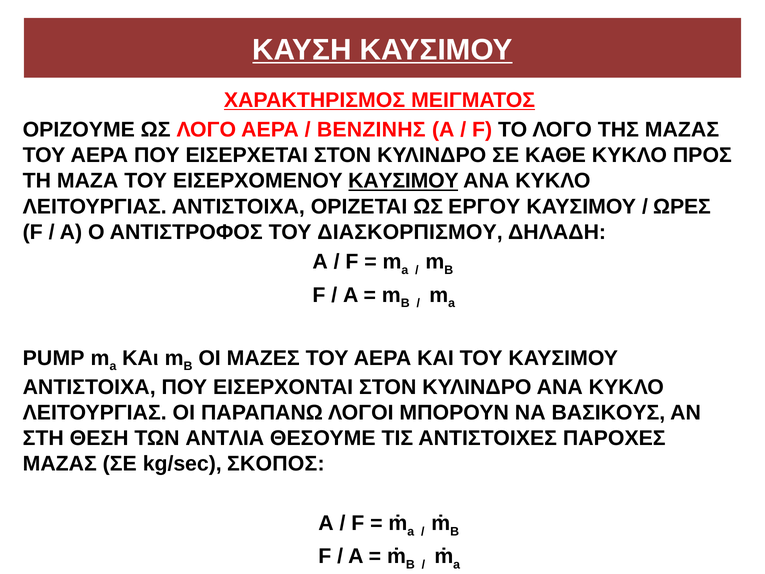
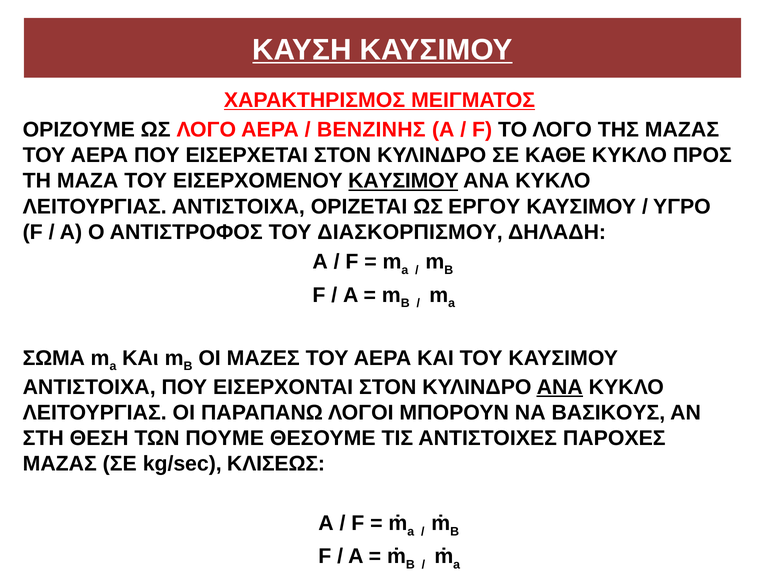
ΩΡΕΣ: ΩΡΕΣ -> ΥΓΡΟ (682, 206)
ΡUMΡ: ΡUMΡ -> ΣΩΜΑ (54, 358)
ΑΝΑ underline: none -> present (560, 387)
ΑΝΤΛΙA: ΑΝΤΛΙA -> ΠΟΥΜΕ (225, 438)
ΣΚΟΠΟΣ: ΣΚΟΠΟΣ -> ΚΛΙΣΕΩΣ (276, 463)
